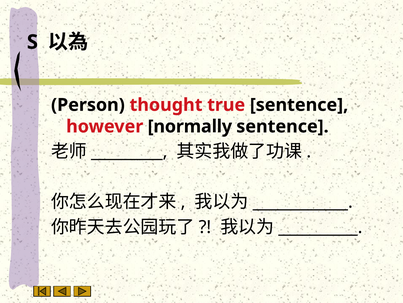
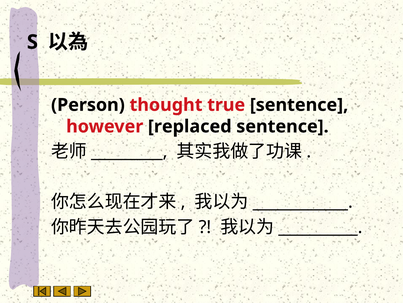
normally: normally -> replaced (190, 126)
